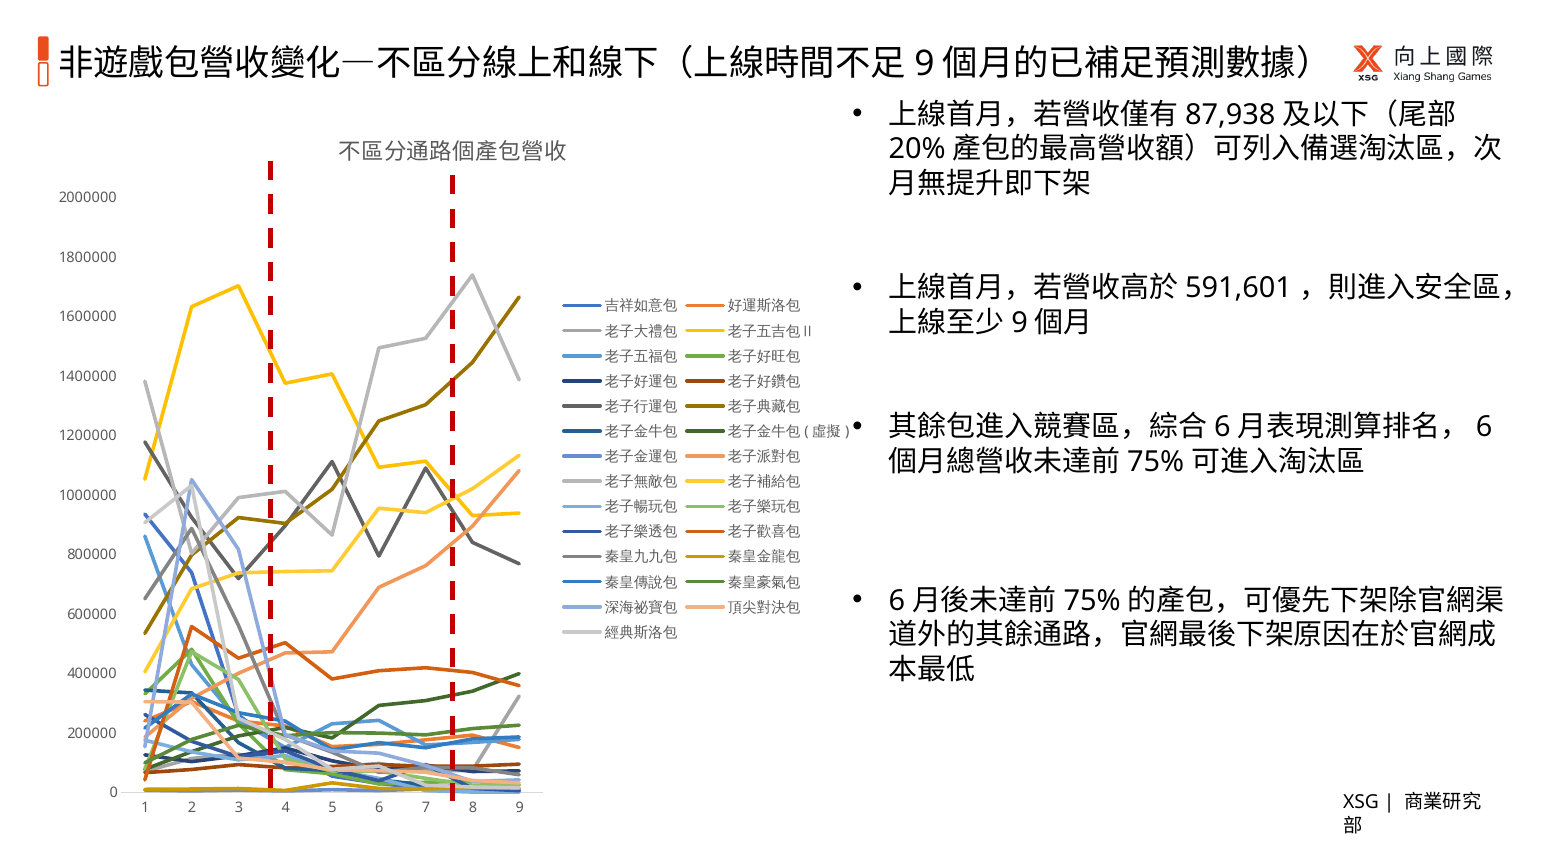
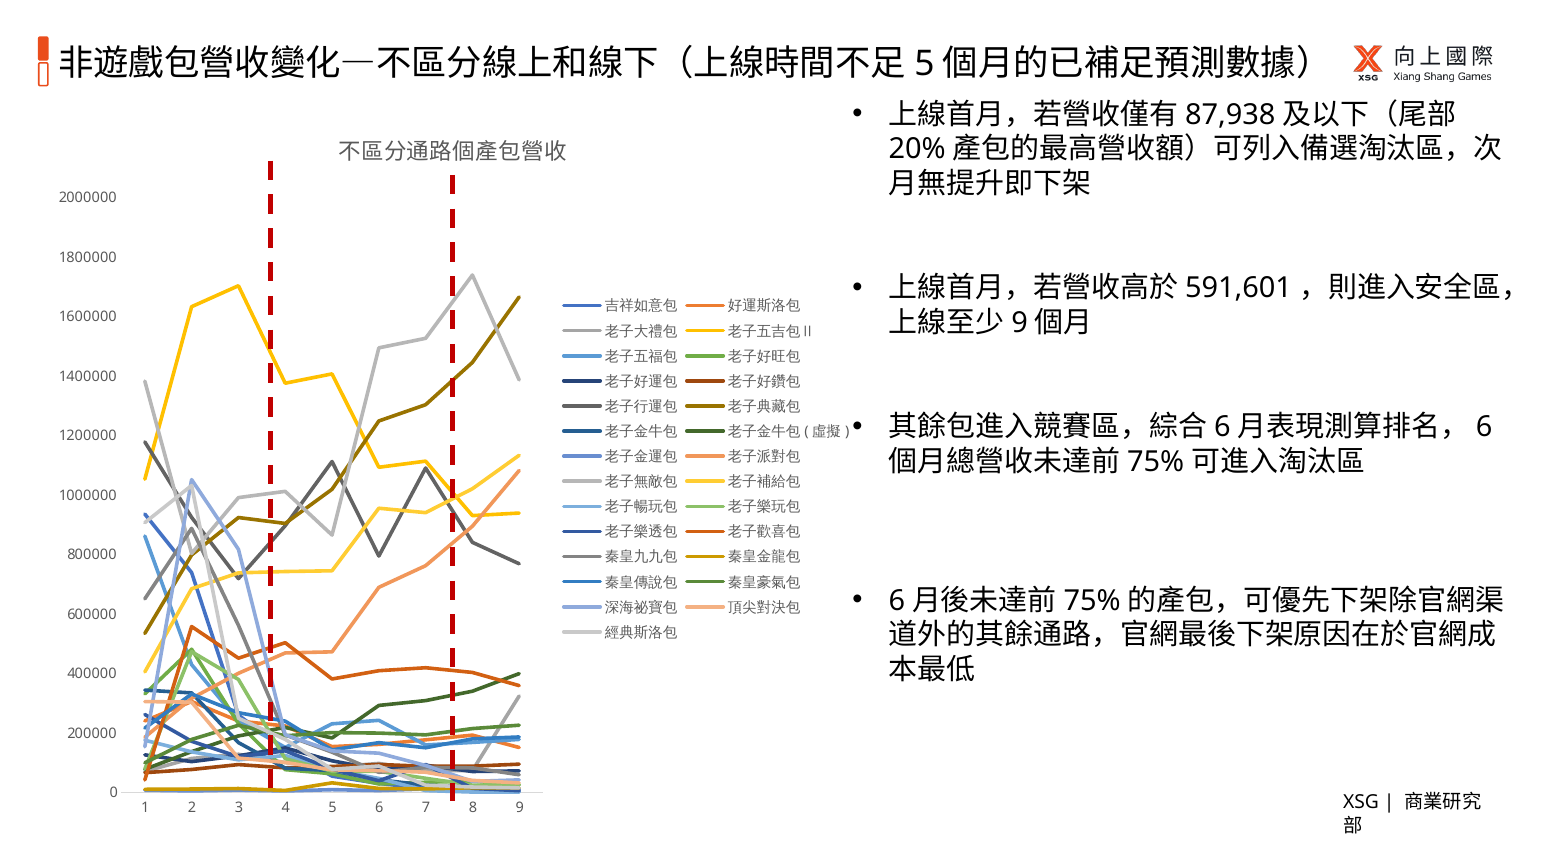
9: 9 -> 5 (924, 64)
